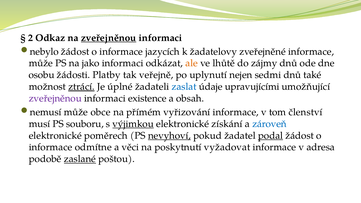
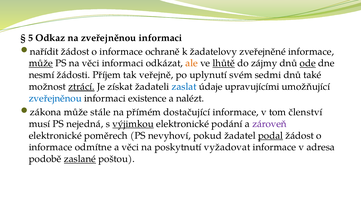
2: 2 -> 5 (30, 38)
zveřejněnou underline: present -> none (109, 38)
nebylo: nebylo -> nařídit (44, 52)
jazycích: jazycích -> ochraně (163, 52)
může underline: none -> present (41, 63)
na jako: jako -> věci (91, 63)
lhůtě underline: none -> present (224, 63)
ode underline: none -> present (308, 63)
osobu: osobu -> nesmí (42, 75)
Platby: Platby -> Příjem (107, 75)
nejen: nejen -> svém (241, 75)
úplné: úplné -> získat (120, 87)
zveřejněnou colour: purple -> blue (55, 98)
obsah: obsah -> nalézt (190, 98)
nemusí: nemusí -> zákona (46, 112)
obce: obce -> stále (101, 112)
vyřizování: vyřizování -> dostačující (187, 112)
souboru: souboru -> nejedná (85, 124)
získání: získání -> podání (227, 124)
zároveň colour: blue -> purple (269, 124)
nevyhoví underline: present -> none (169, 136)
